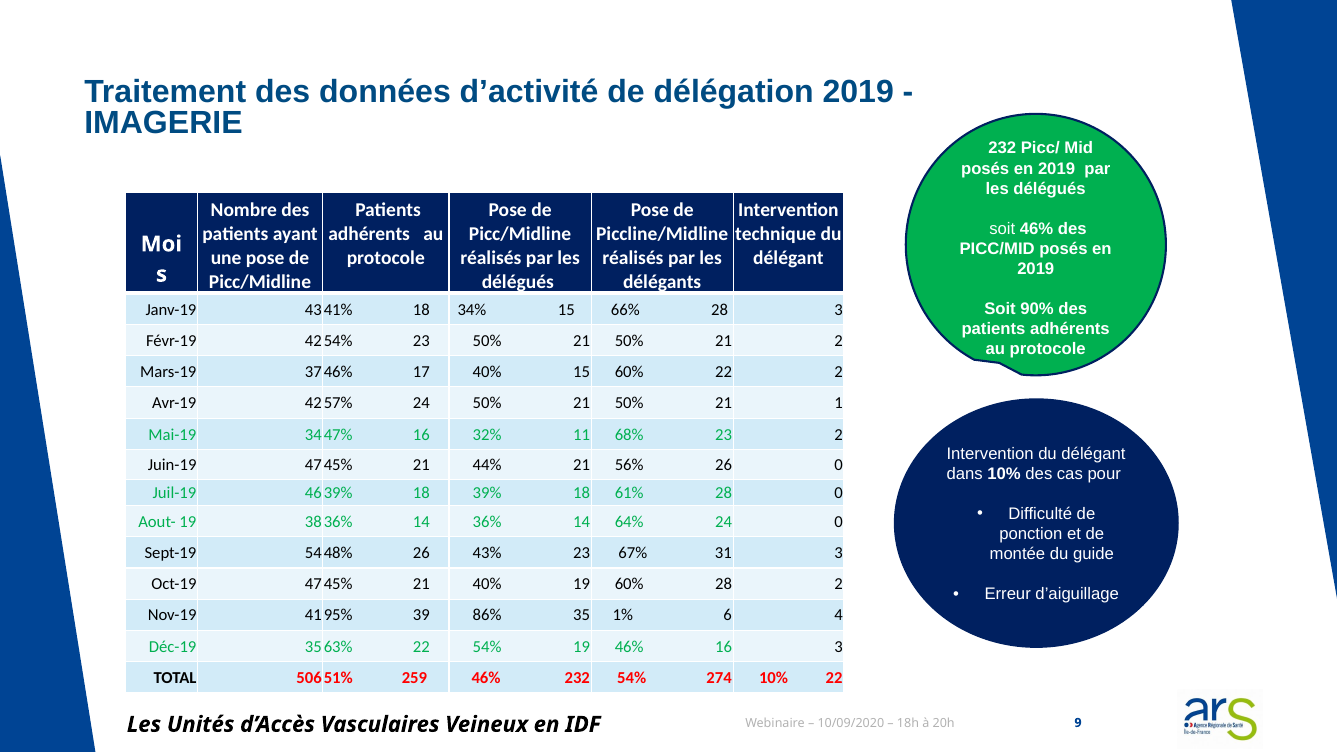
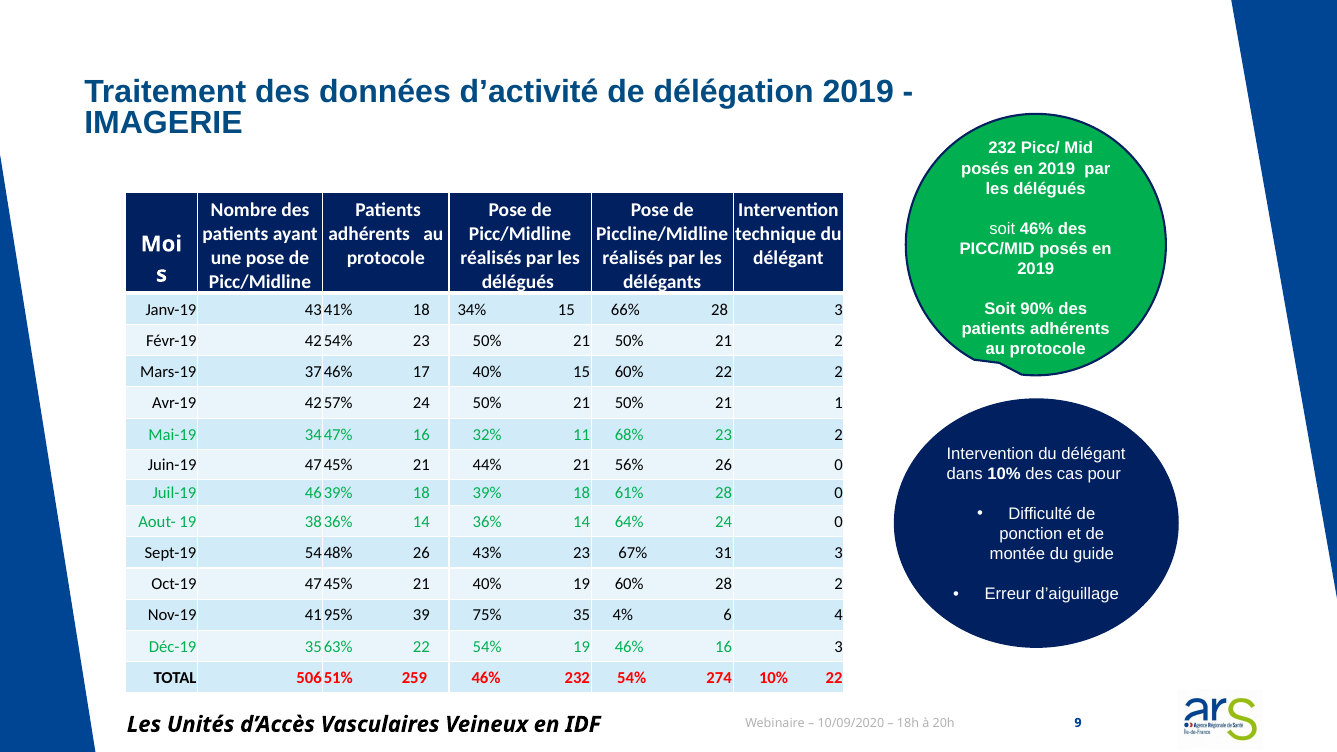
86%: 86% -> 75% (487, 616)
1%: 1% -> 4% (623, 616)
